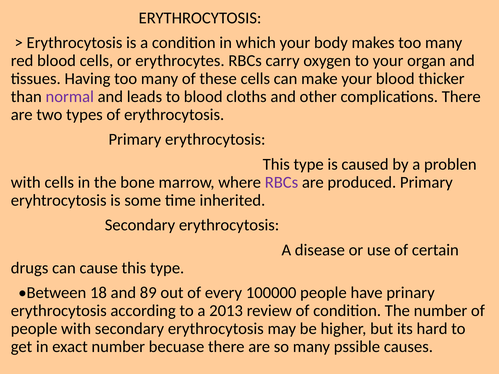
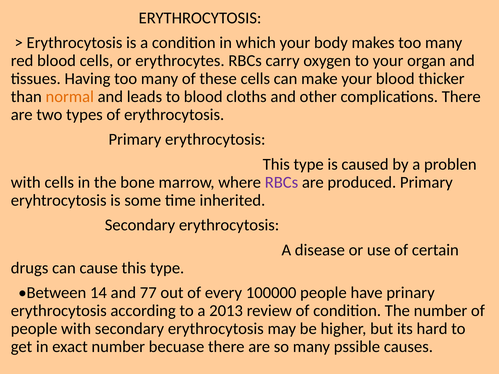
normal colour: purple -> orange (70, 97)
18: 18 -> 14 (98, 293)
89: 89 -> 77 (148, 293)
